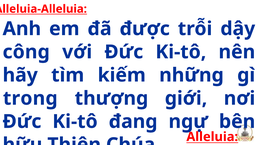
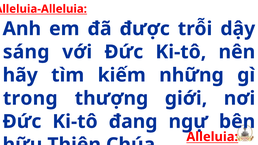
công: công -> sáng (26, 52)
